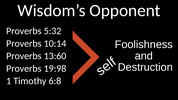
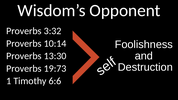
5:32: 5:32 -> 3:32 (53, 31)
13:60: 13:60 -> 13:30 (55, 56)
19:98: 19:98 -> 19:73 (55, 69)
6:8: 6:8 -> 6:6 (55, 81)
